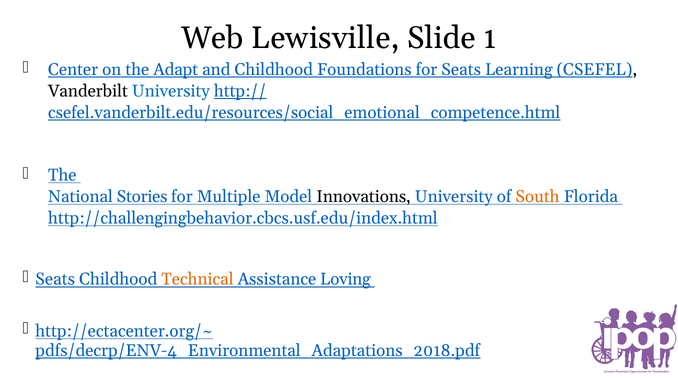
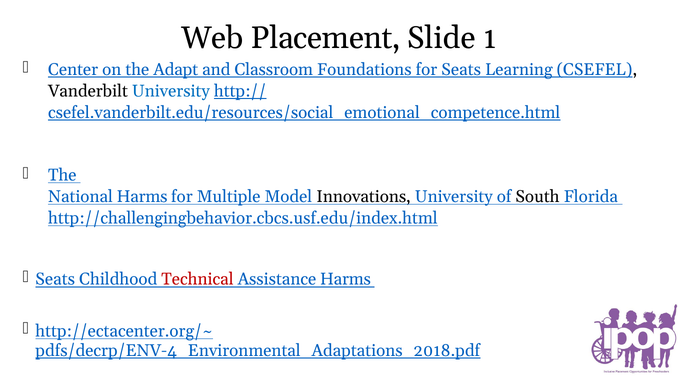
Lewisville: Lewisville -> Placement (326, 38)
and Childhood: Childhood -> Classroom (274, 70)
National Stories: Stories -> Harms (142, 197)
South colour: orange -> black (538, 197)
Technical colour: orange -> red (197, 280)
Assistance Loving: Loving -> Harms (345, 280)
